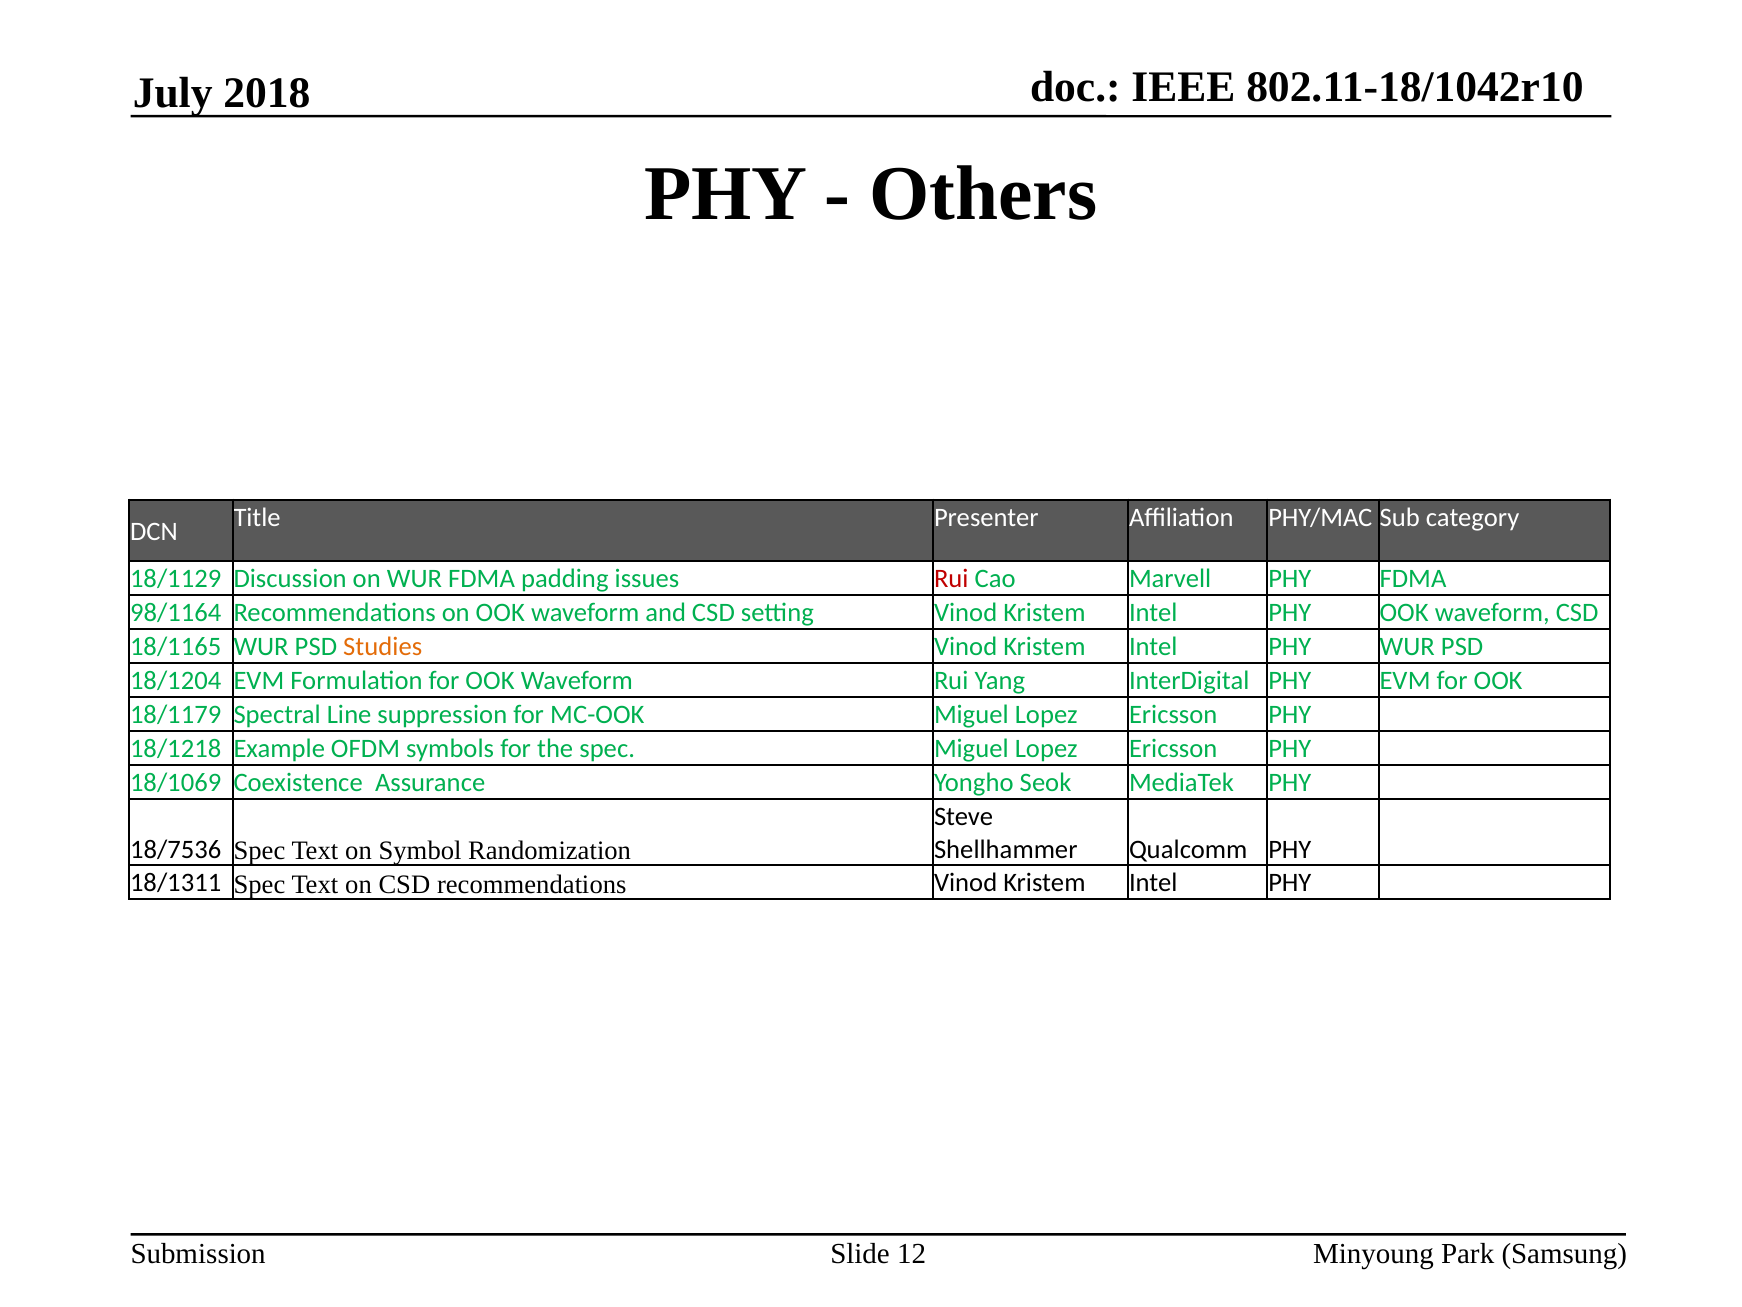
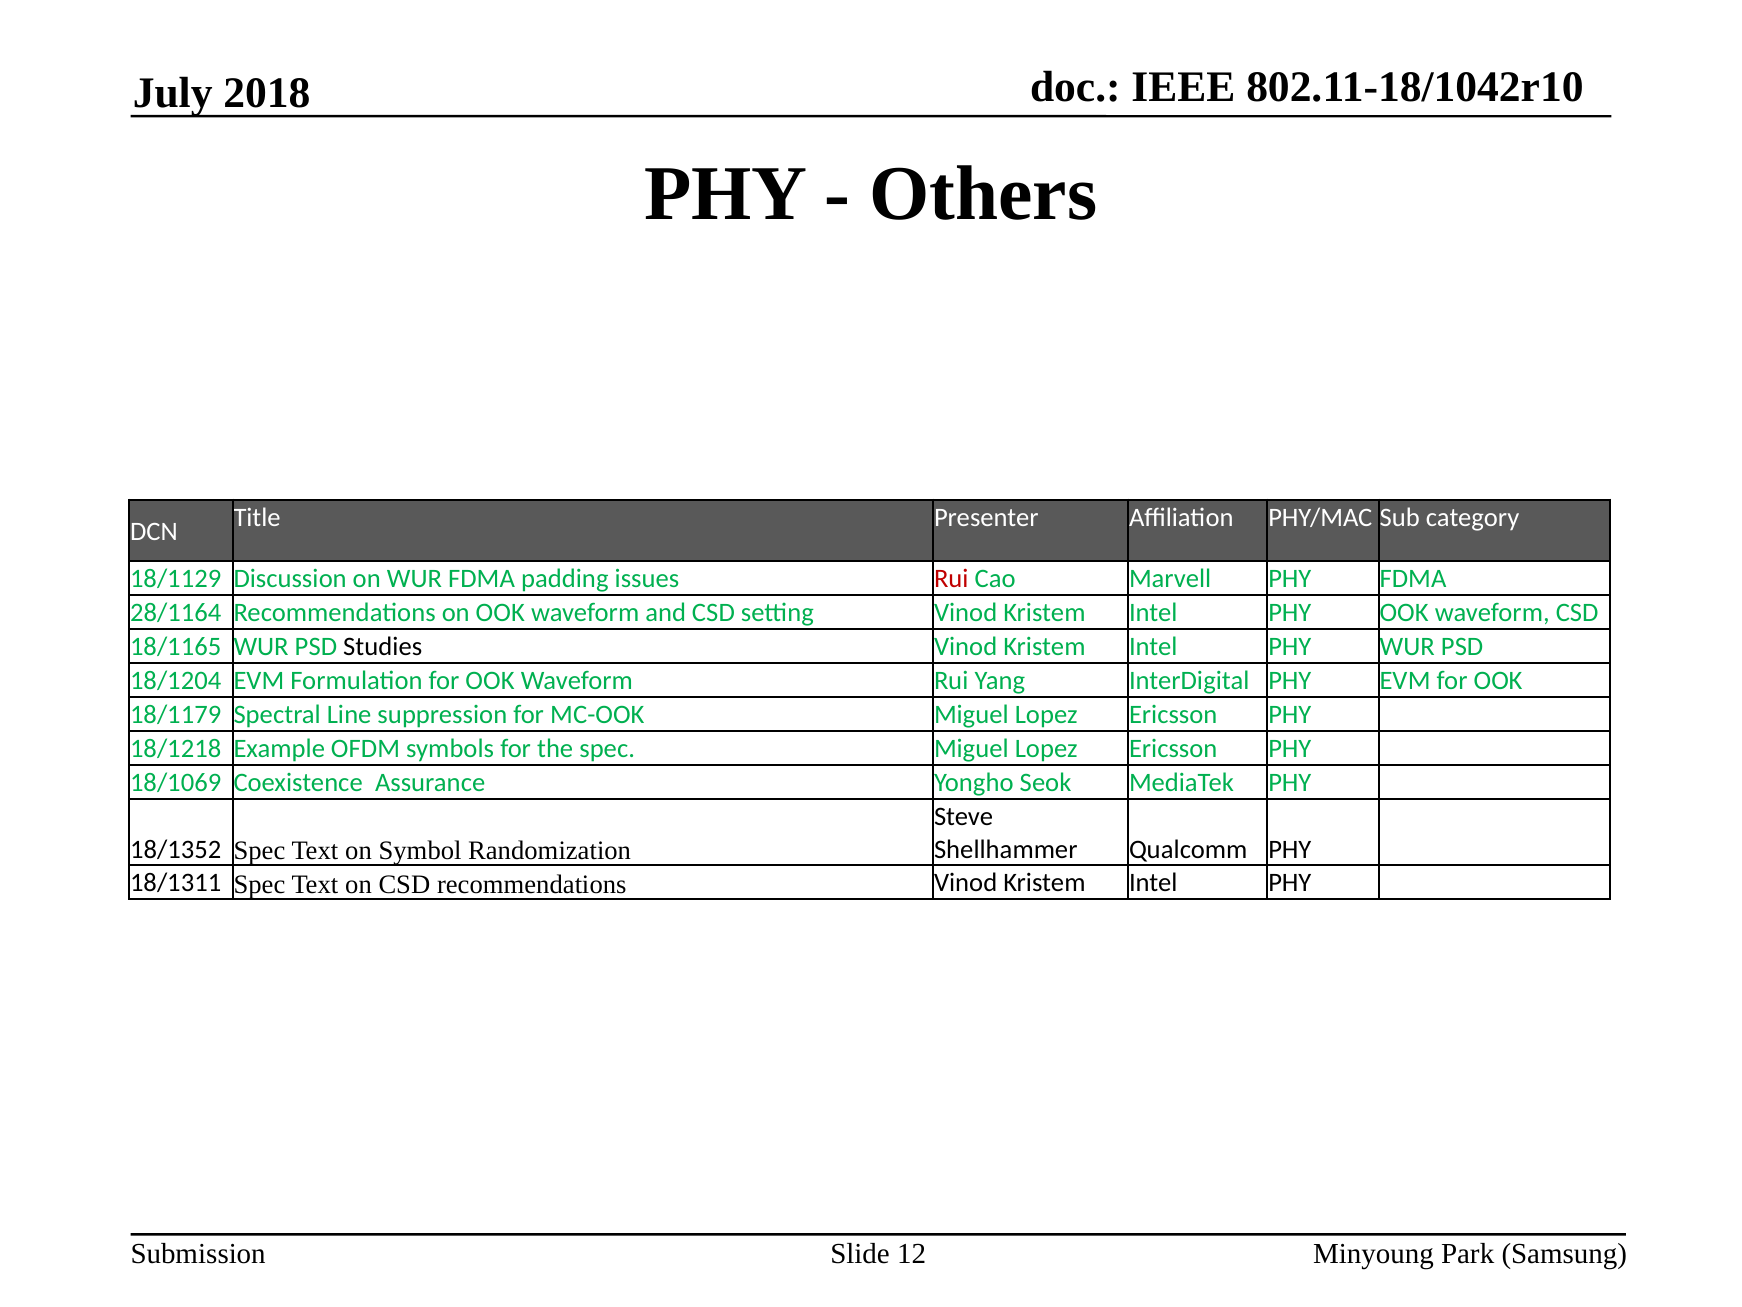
98/1164: 98/1164 -> 28/1164 (176, 613)
Studies colour: orange -> black (383, 647)
18/7536: 18/7536 -> 18/1352 (176, 849)
